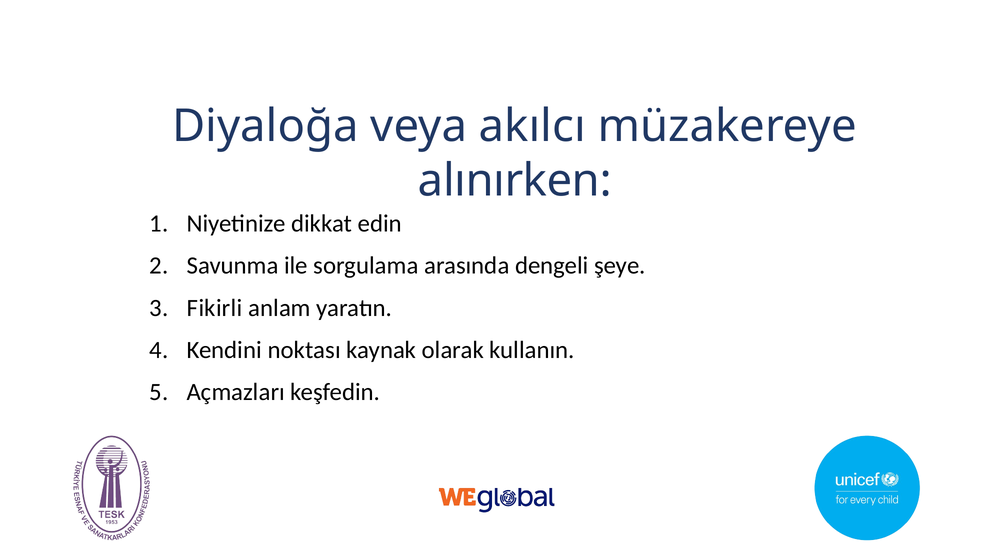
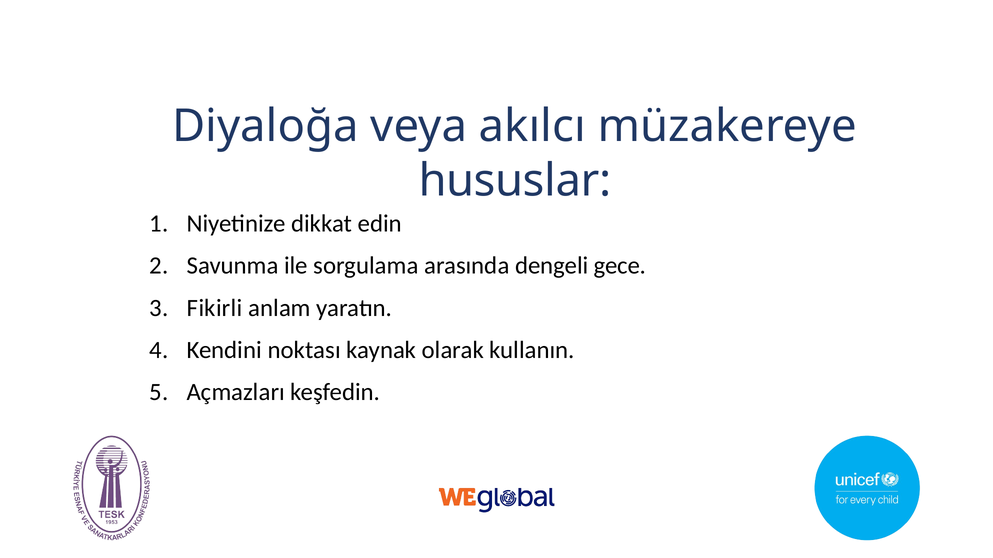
alınırken: alınırken -> hususlar (515, 181)
şeye: şeye -> gece (620, 266)
